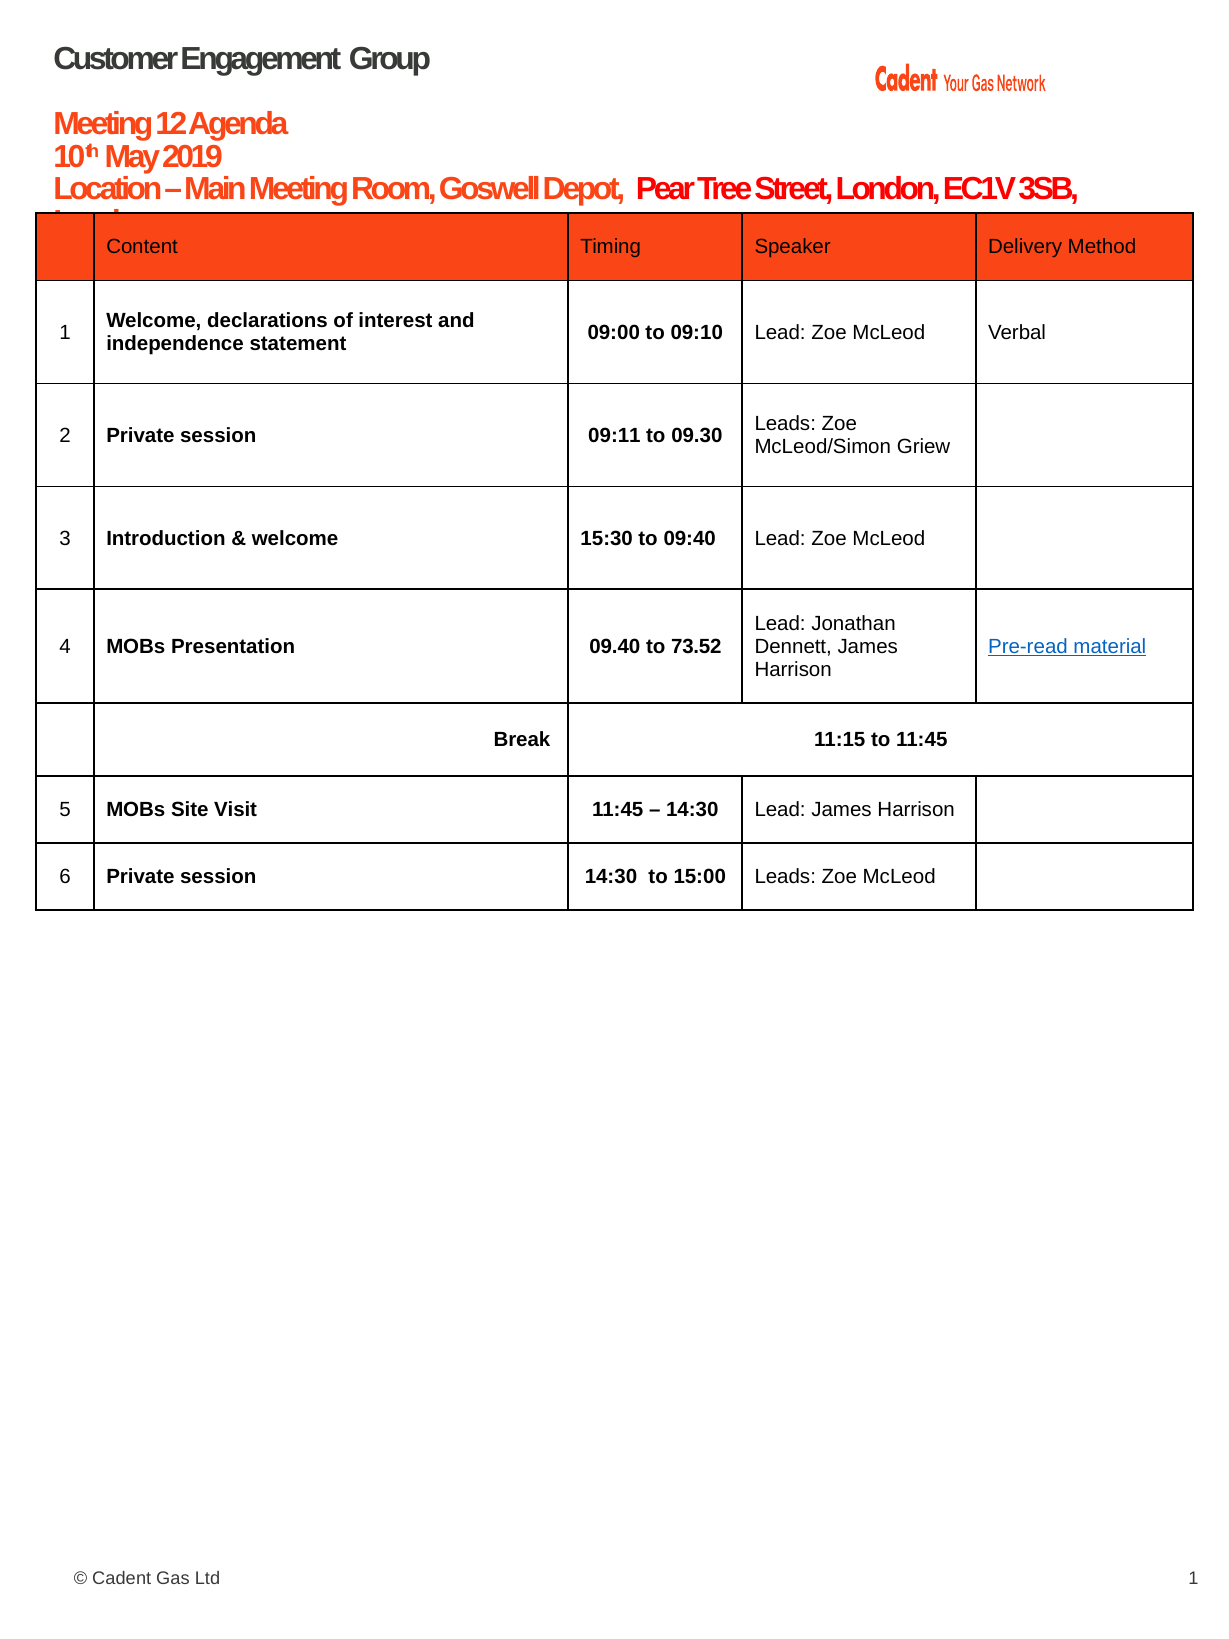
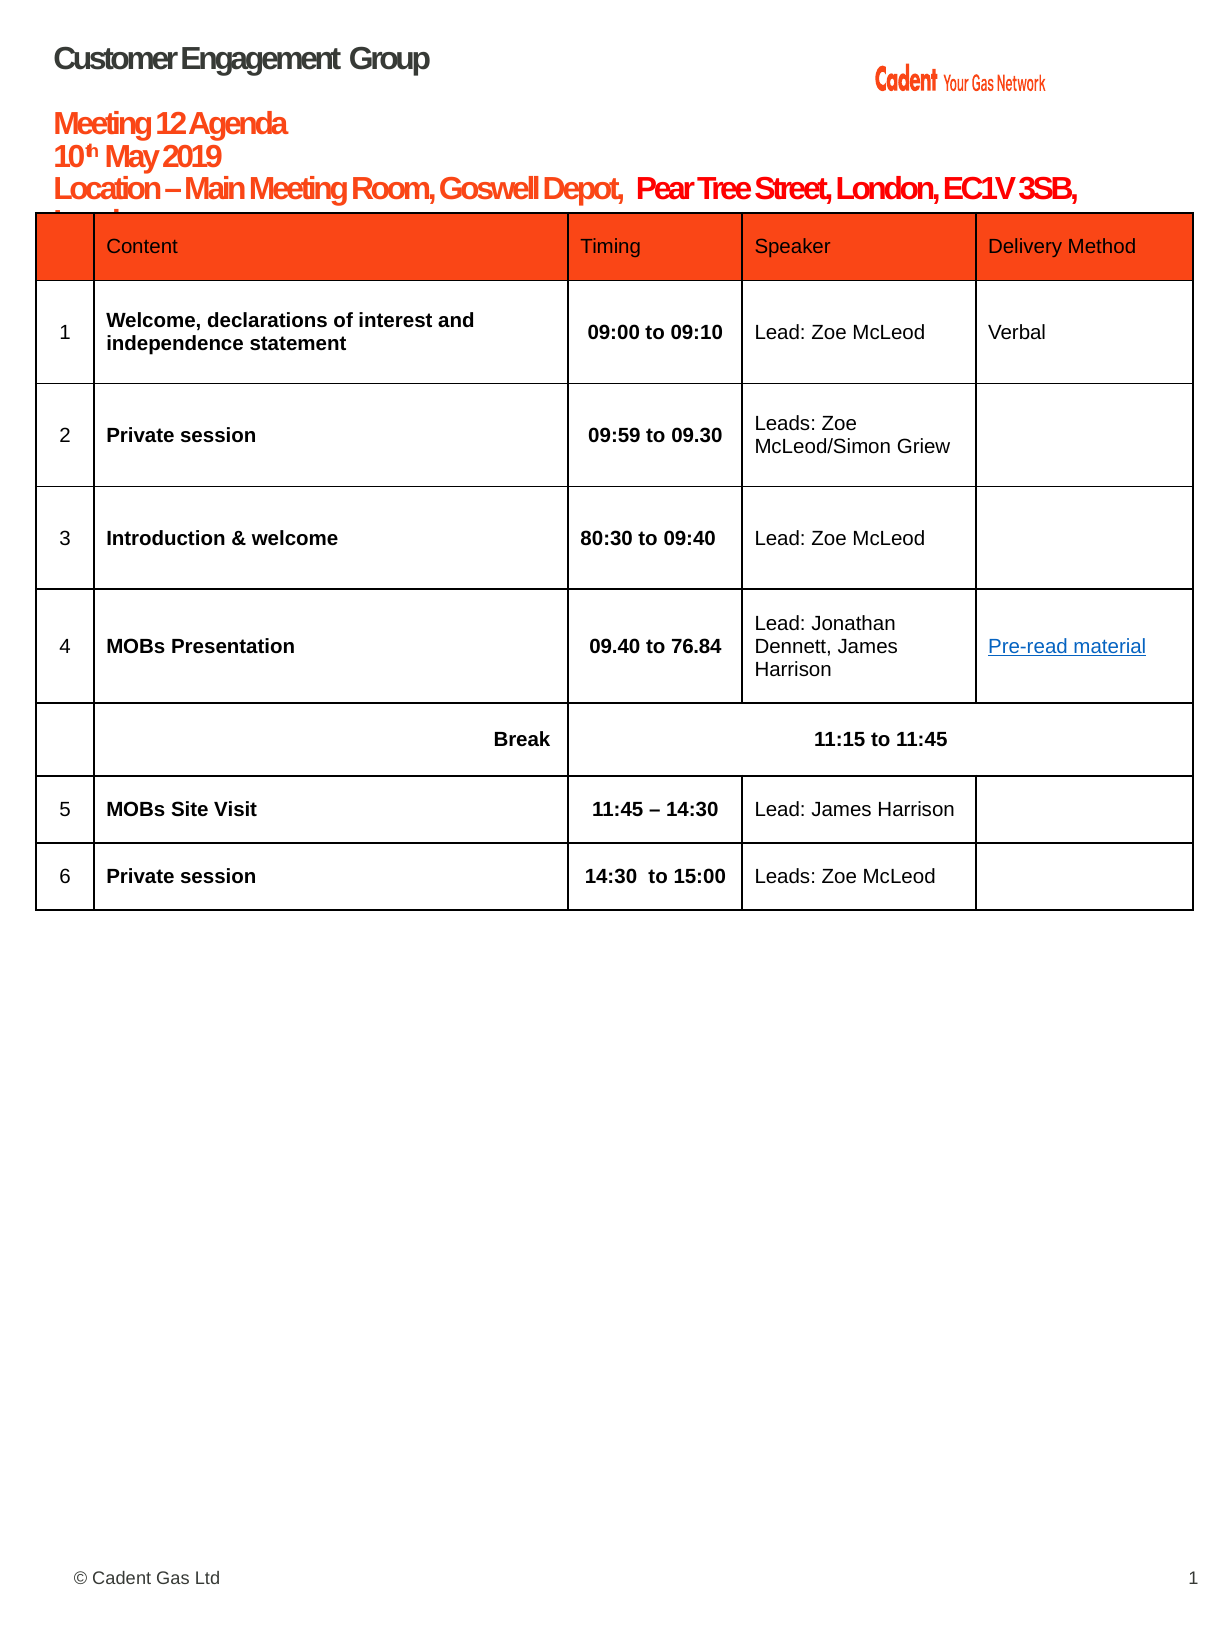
09:11: 09:11 -> 09:59 (614, 435)
15:30: 15:30 -> 80:30 (607, 538)
73.52: 73.52 -> 76.84 (696, 646)
